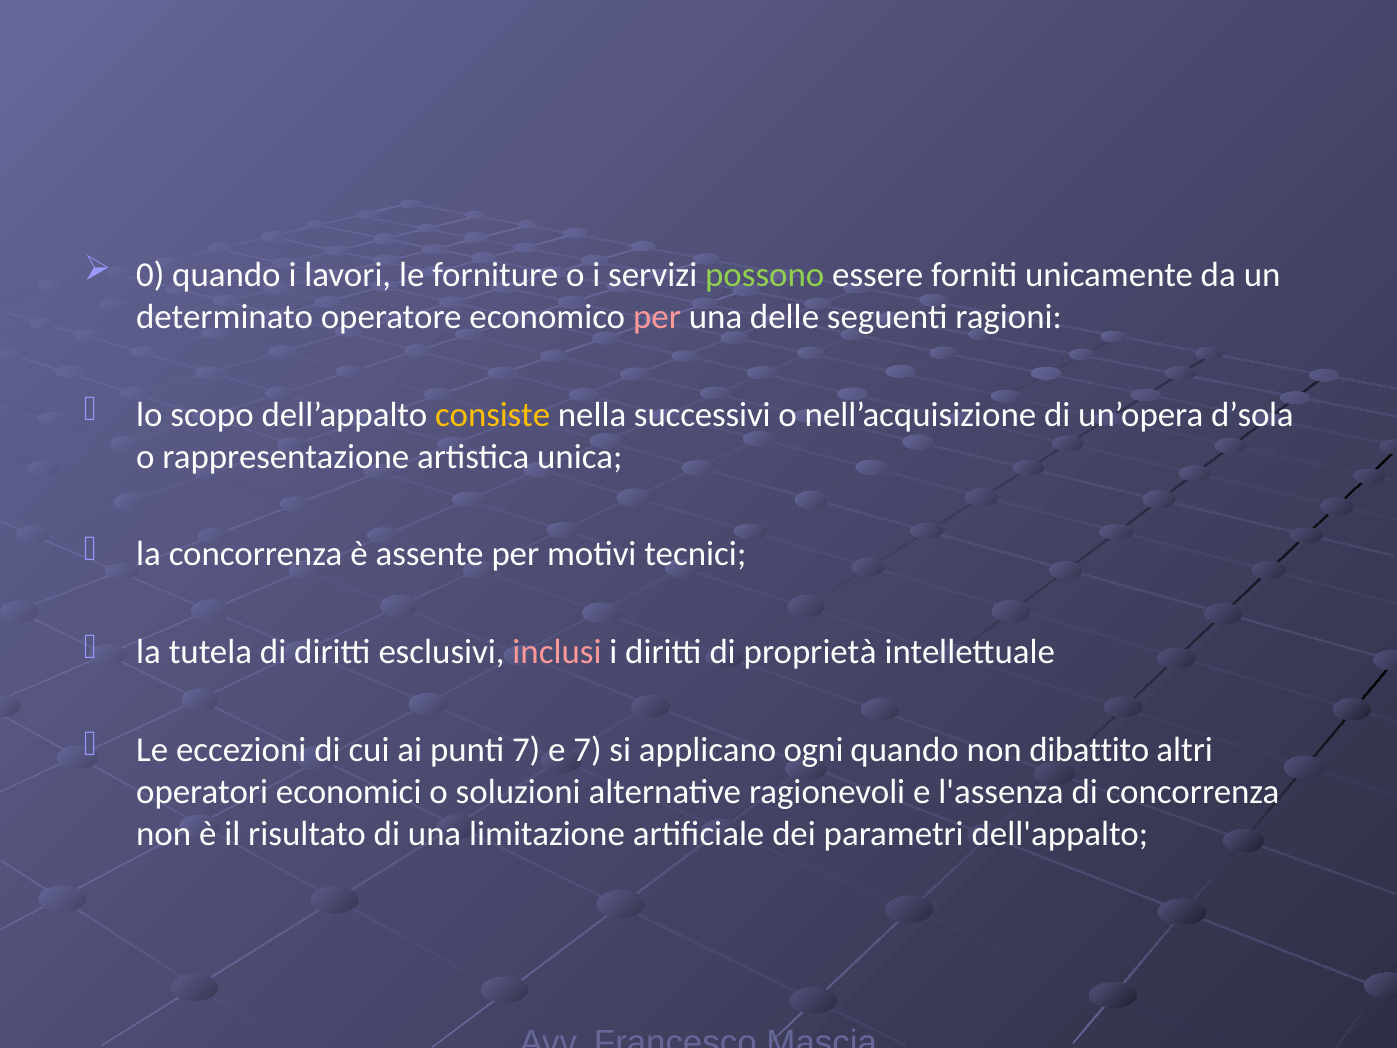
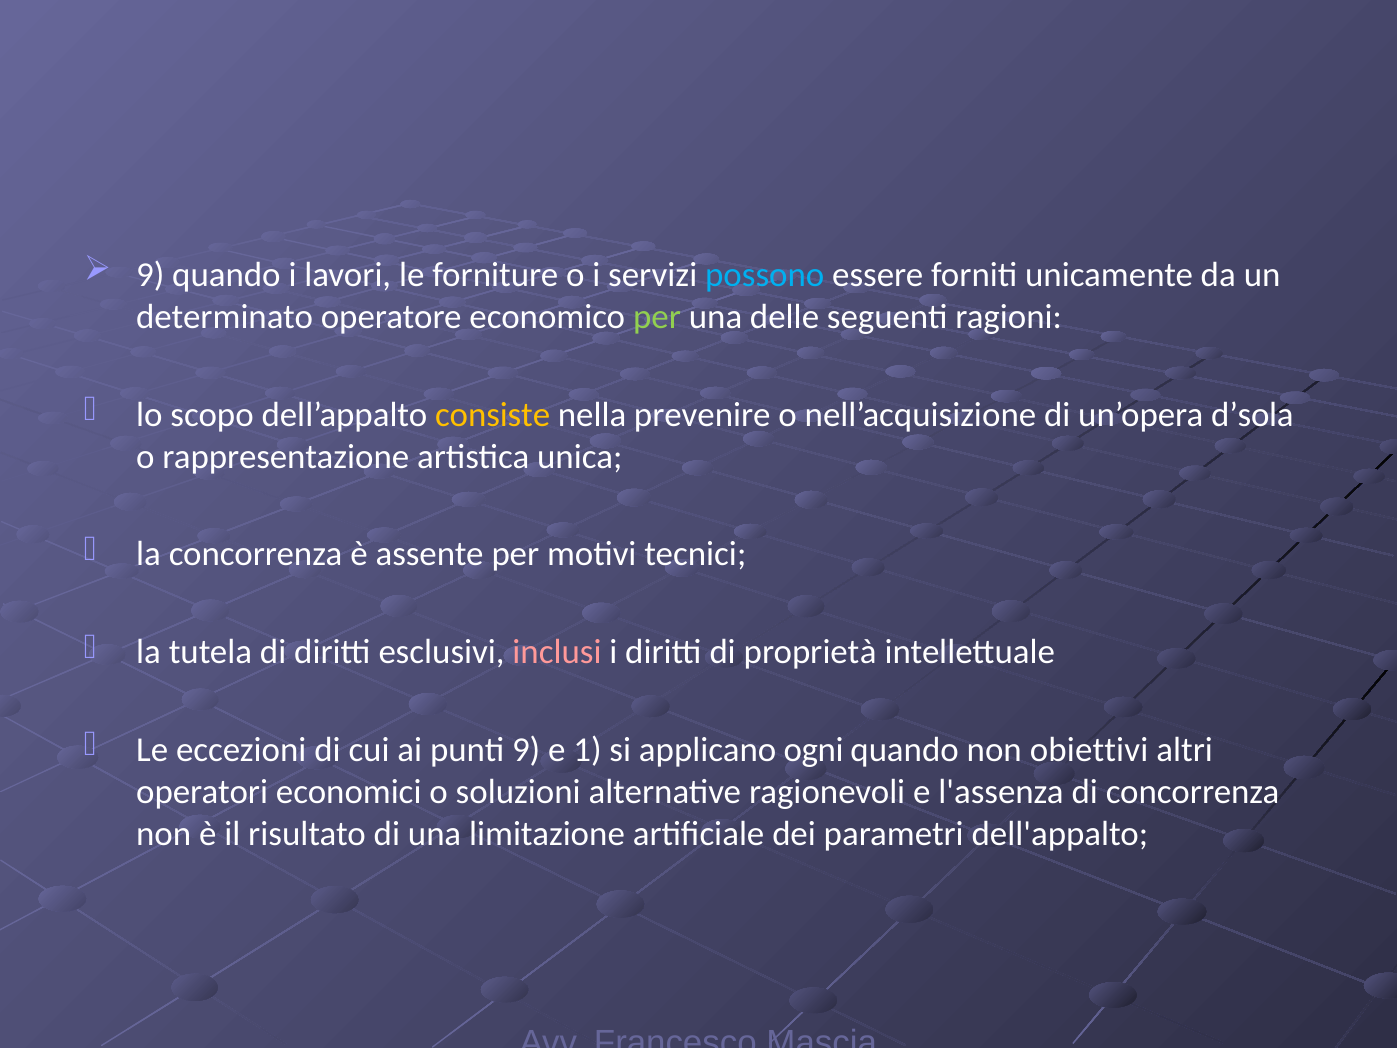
0: 0 -> 9 (150, 275)
possono colour: light green -> light blue (765, 275)
per colour: pink -> light green (657, 317)
successivi: successivi -> prevenire (702, 415)
punti 7: 7 -> 9 (526, 750)
e 7: 7 -> 1 (588, 750)
dibattito: dibattito -> obiettivi (1089, 750)
